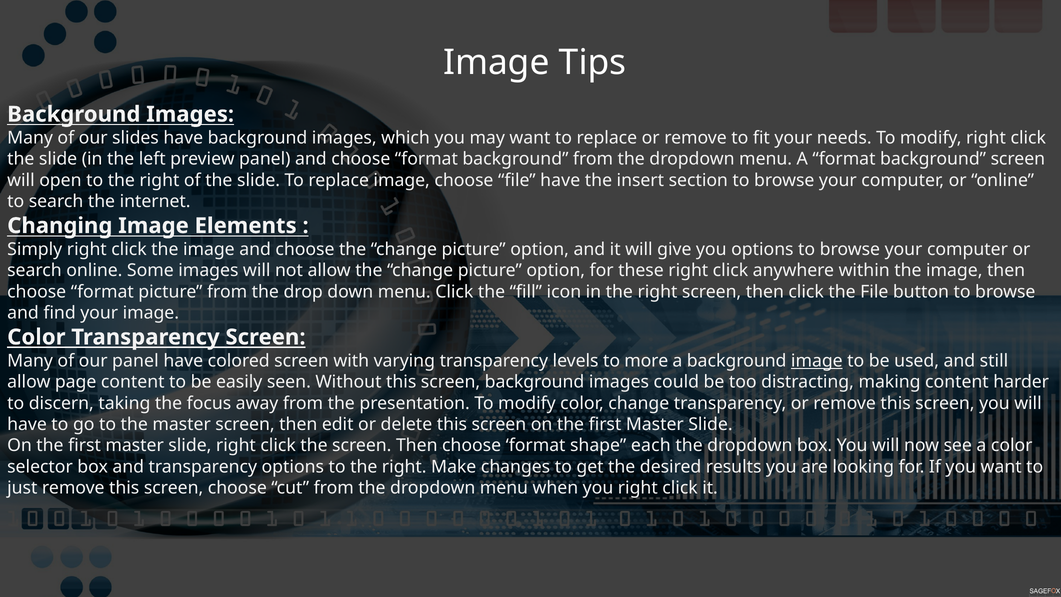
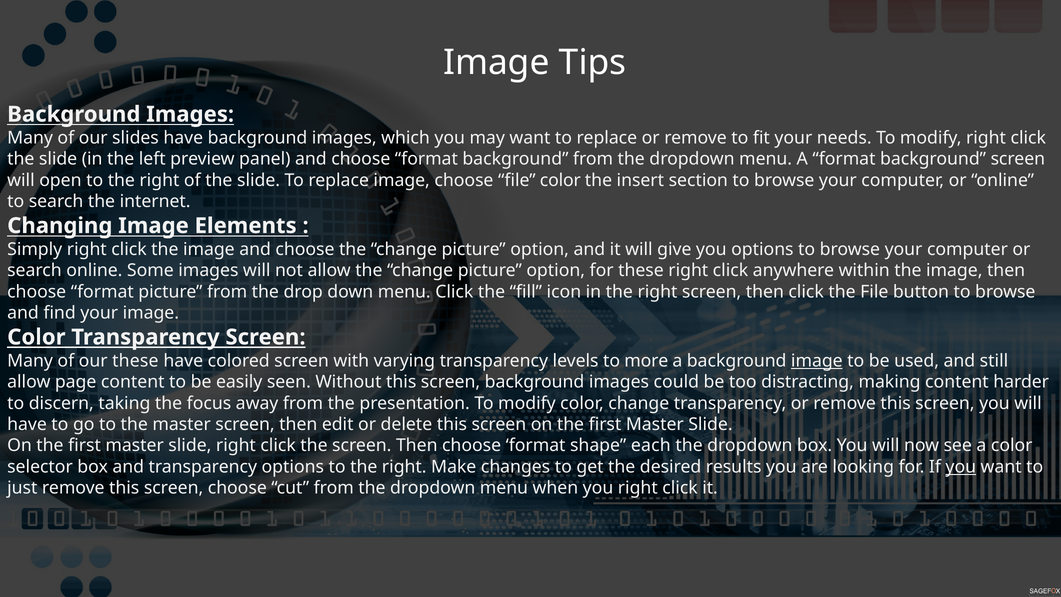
file have: have -> color (560, 180)
our panel: panel -> these (135, 361)
you underline: none -> present (961, 467)
